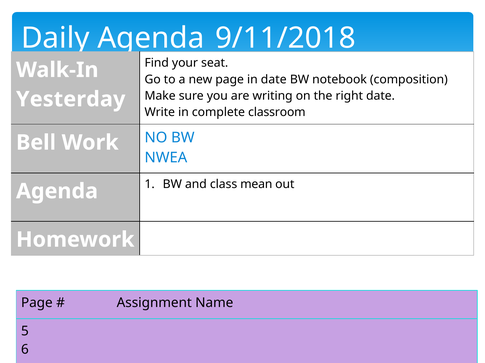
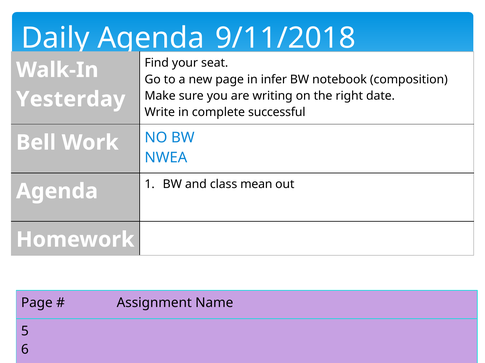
in date: date -> infer (274, 80)
classroom: classroom -> successful (277, 113)
